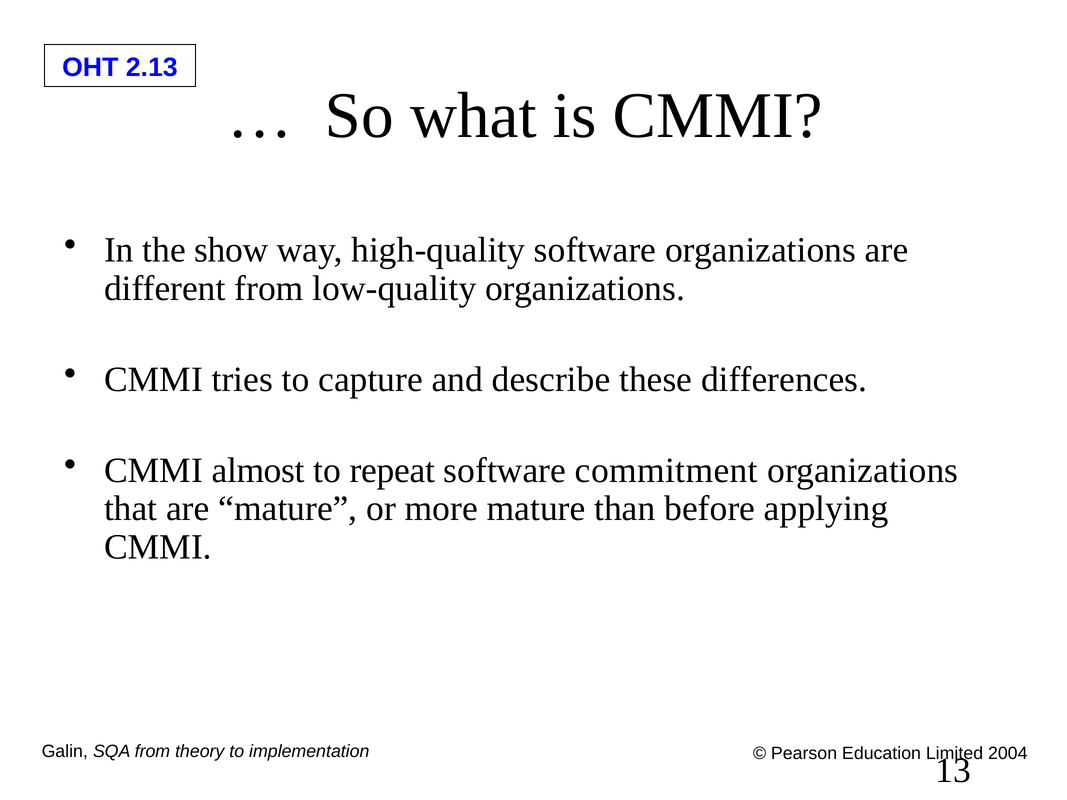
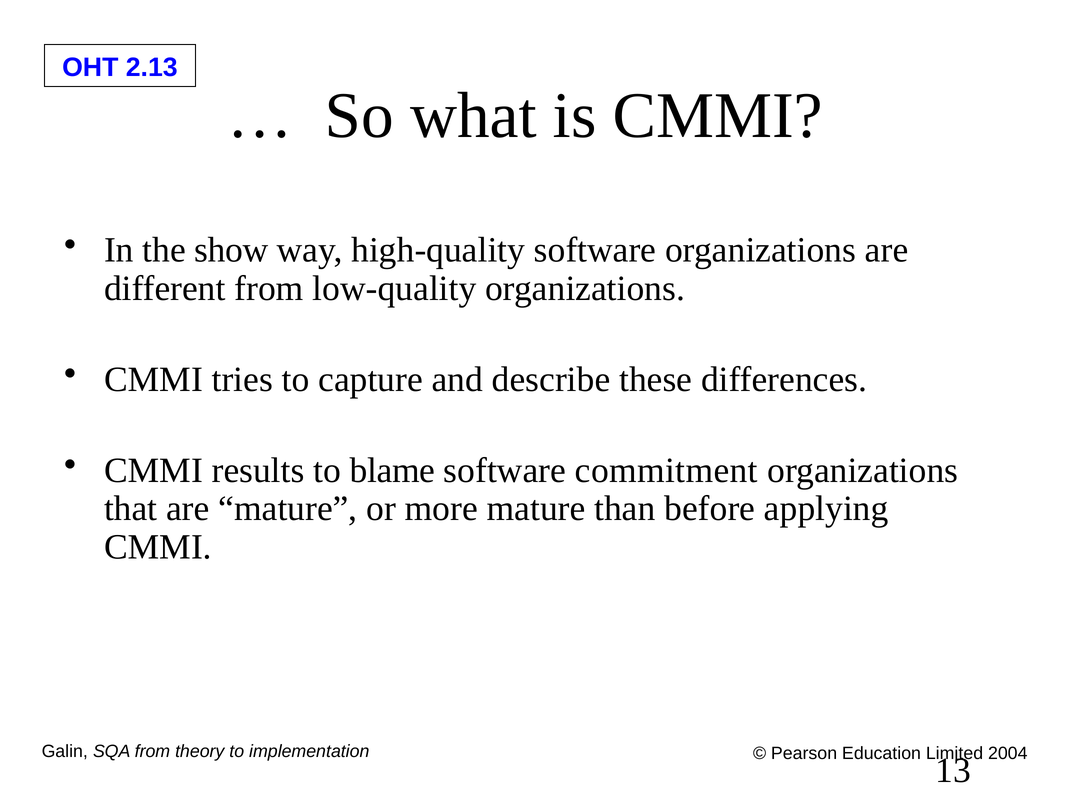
almost: almost -> results (258, 471)
repeat: repeat -> blame (392, 471)
